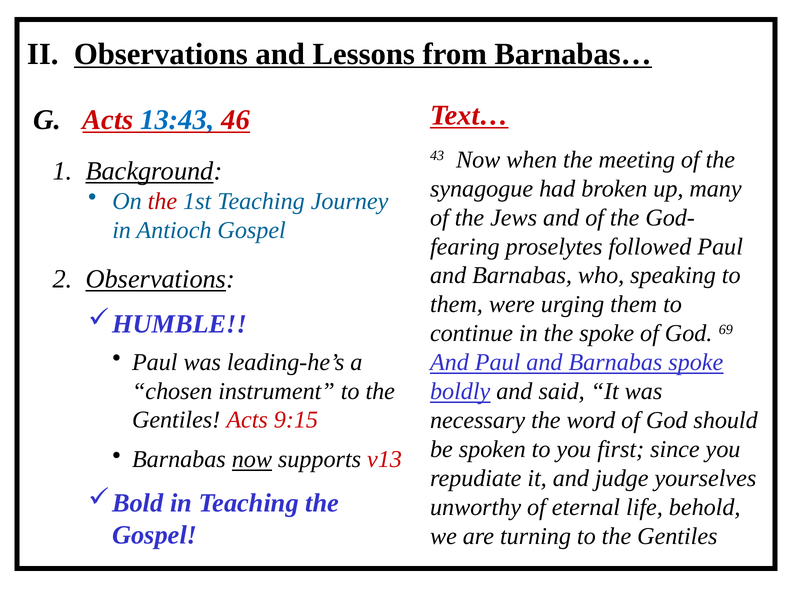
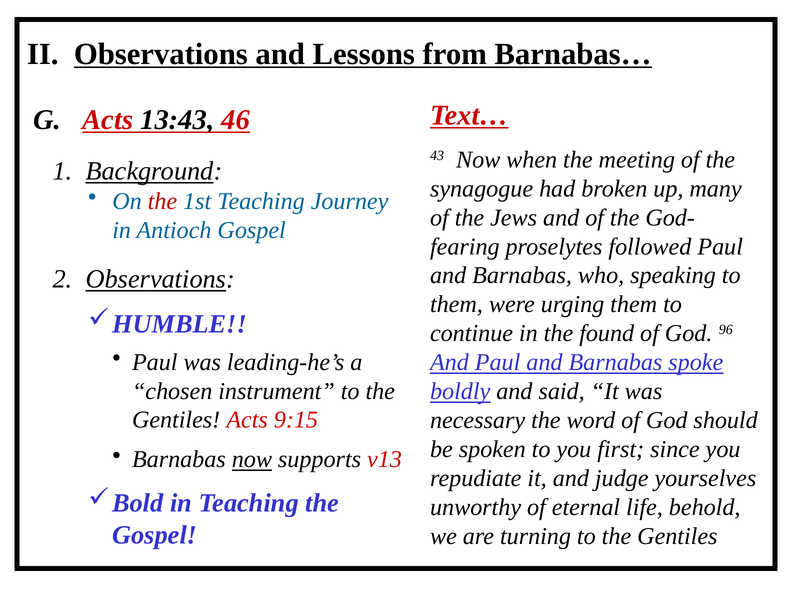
13:43 colour: blue -> black (177, 120)
the spoke: spoke -> found (607, 334)
69: 69 -> 96 (726, 330)
